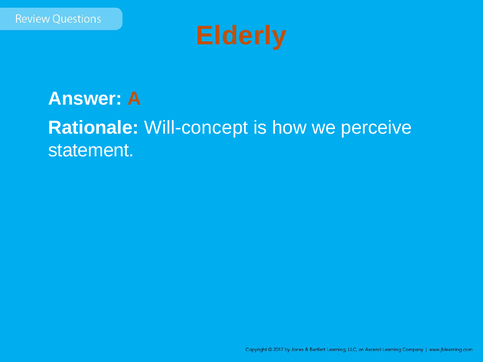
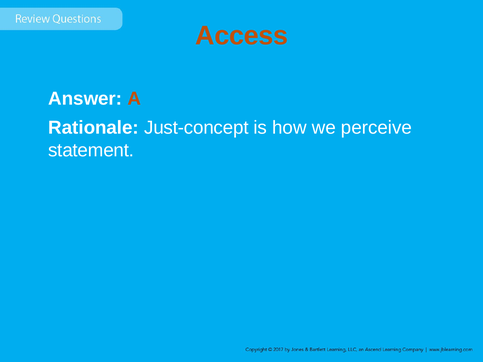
Elderly: Elderly -> Access (242, 36)
Will-concept: Will-concept -> Just-concept (196, 128)
